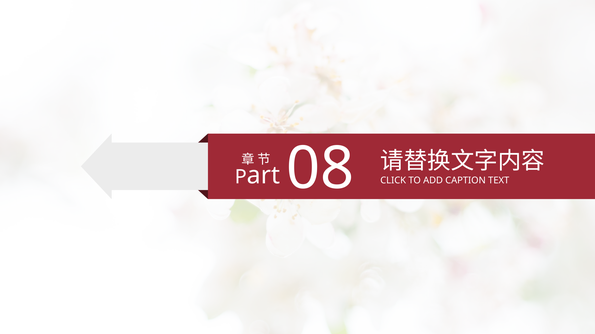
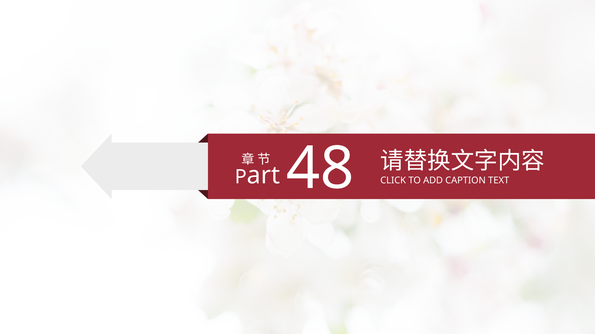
08: 08 -> 48 (320, 169)
